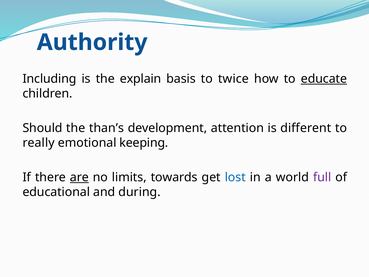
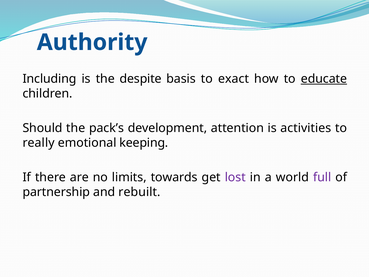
explain: explain -> despite (141, 79)
twice: twice -> exact (233, 79)
than’s: than’s -> pack’s (107, 128)
different: different -> activities (306, 128)
are underline: present -> none (79, 177)
lost colour: blue -> purple (235, 177)
educational: educational -> partnership (56, 192)
during: during -> rebuilt (139, 192)
